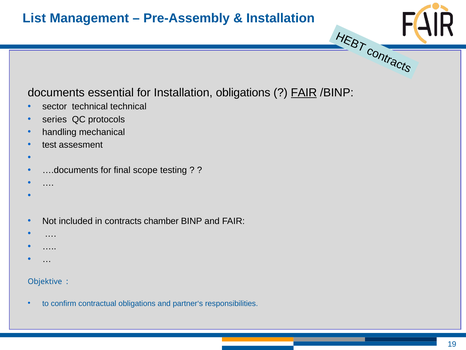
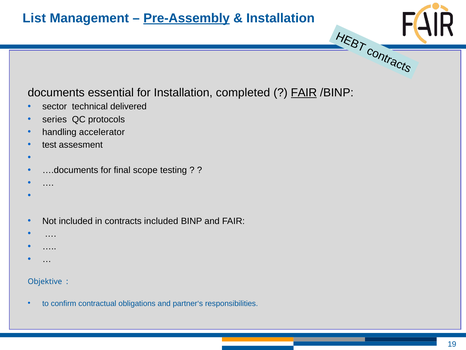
Pre-Assembly underline: none -> present (187, 18)
Installation obligations: obligations -> completed (243, 92)
technical technical: technical -> delivered (128, 107)
mechanical: mechanical -> accelerator (102, 132)
contracts chamber: chamber -> included (161, 221)
